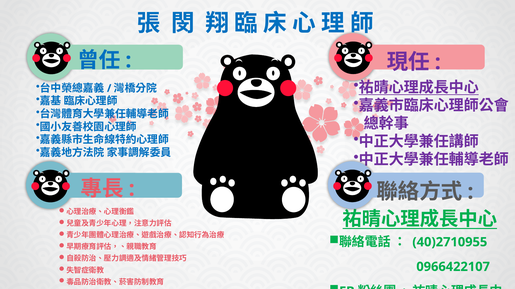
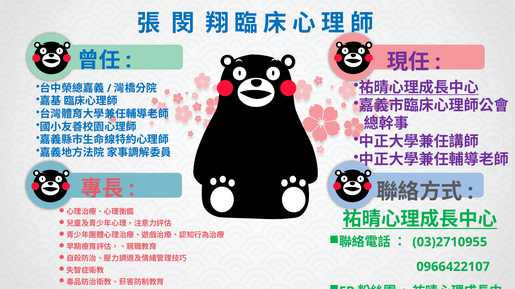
40)2710955: 40)2710955 -> 03)2710955 (450, 243)
